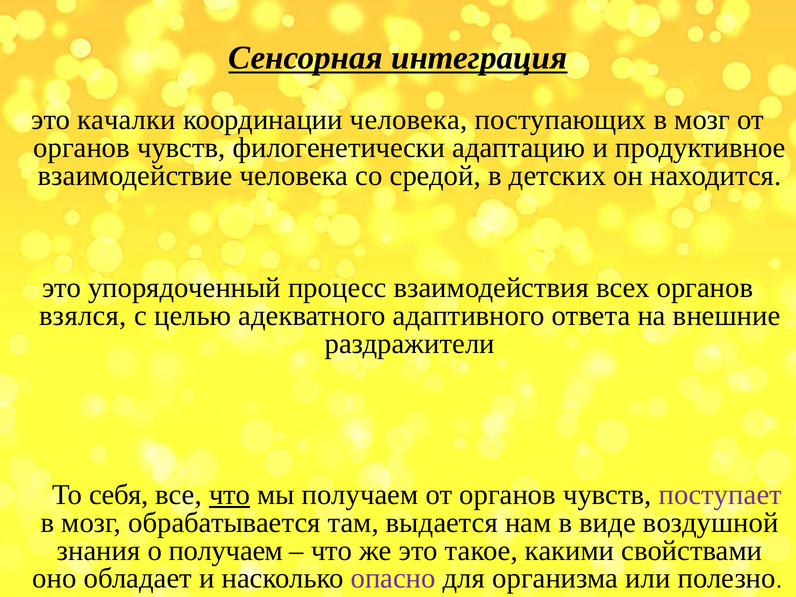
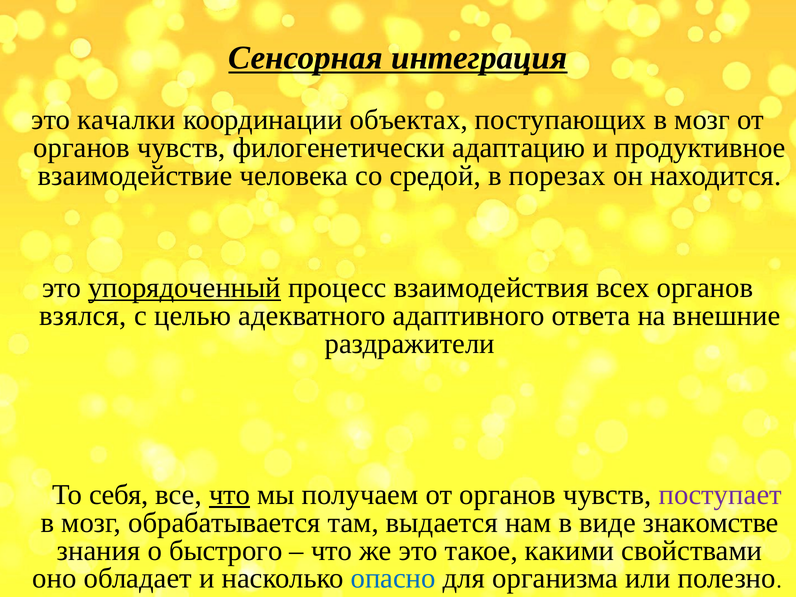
координации человека: человека -> объектах (409, 120)
детских: детских -> порезах (557, 176)
упорядоченный underline: none -> present (184, 288)
воздушной: воздушной -> знакомстве (711, 523)
о получаем: получаем -> быстрого (226, 551)
опасно colour: purple -> blue (393, 578)
